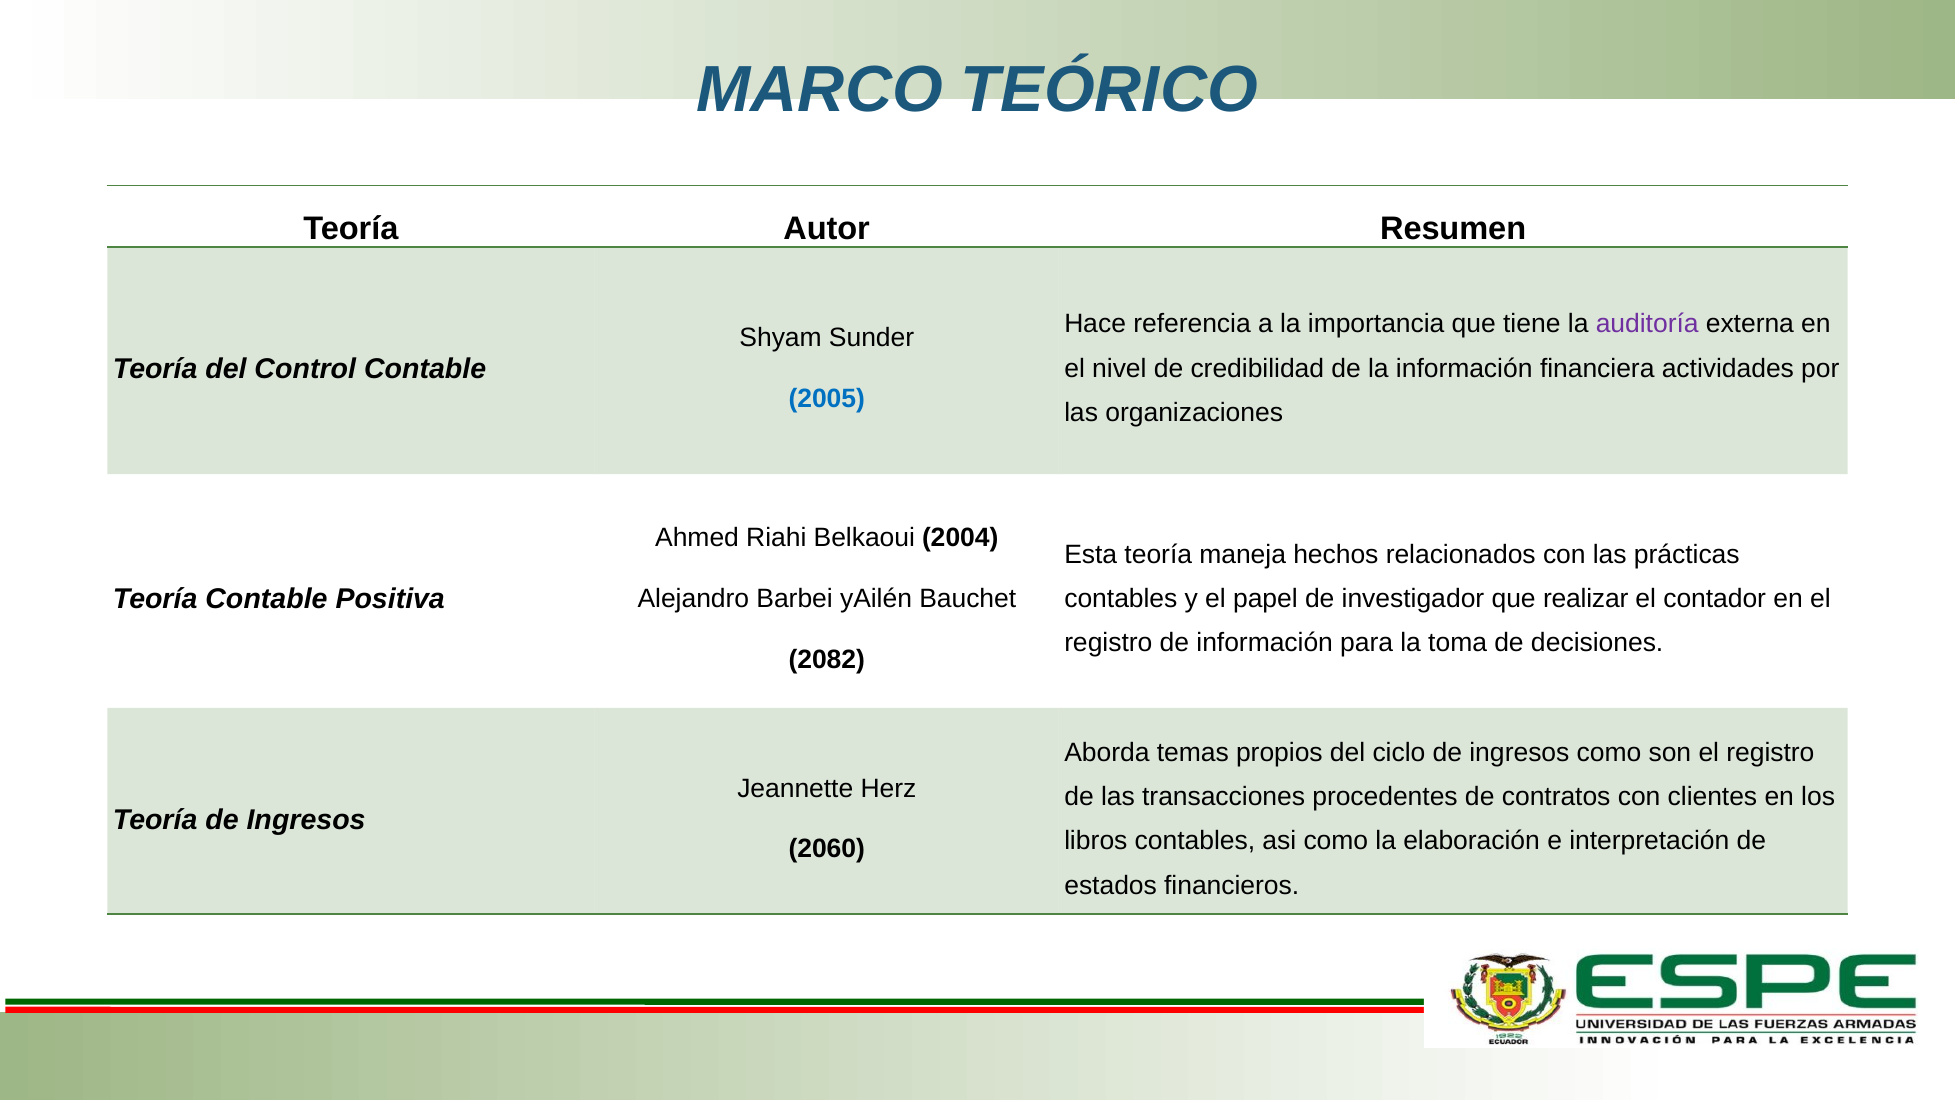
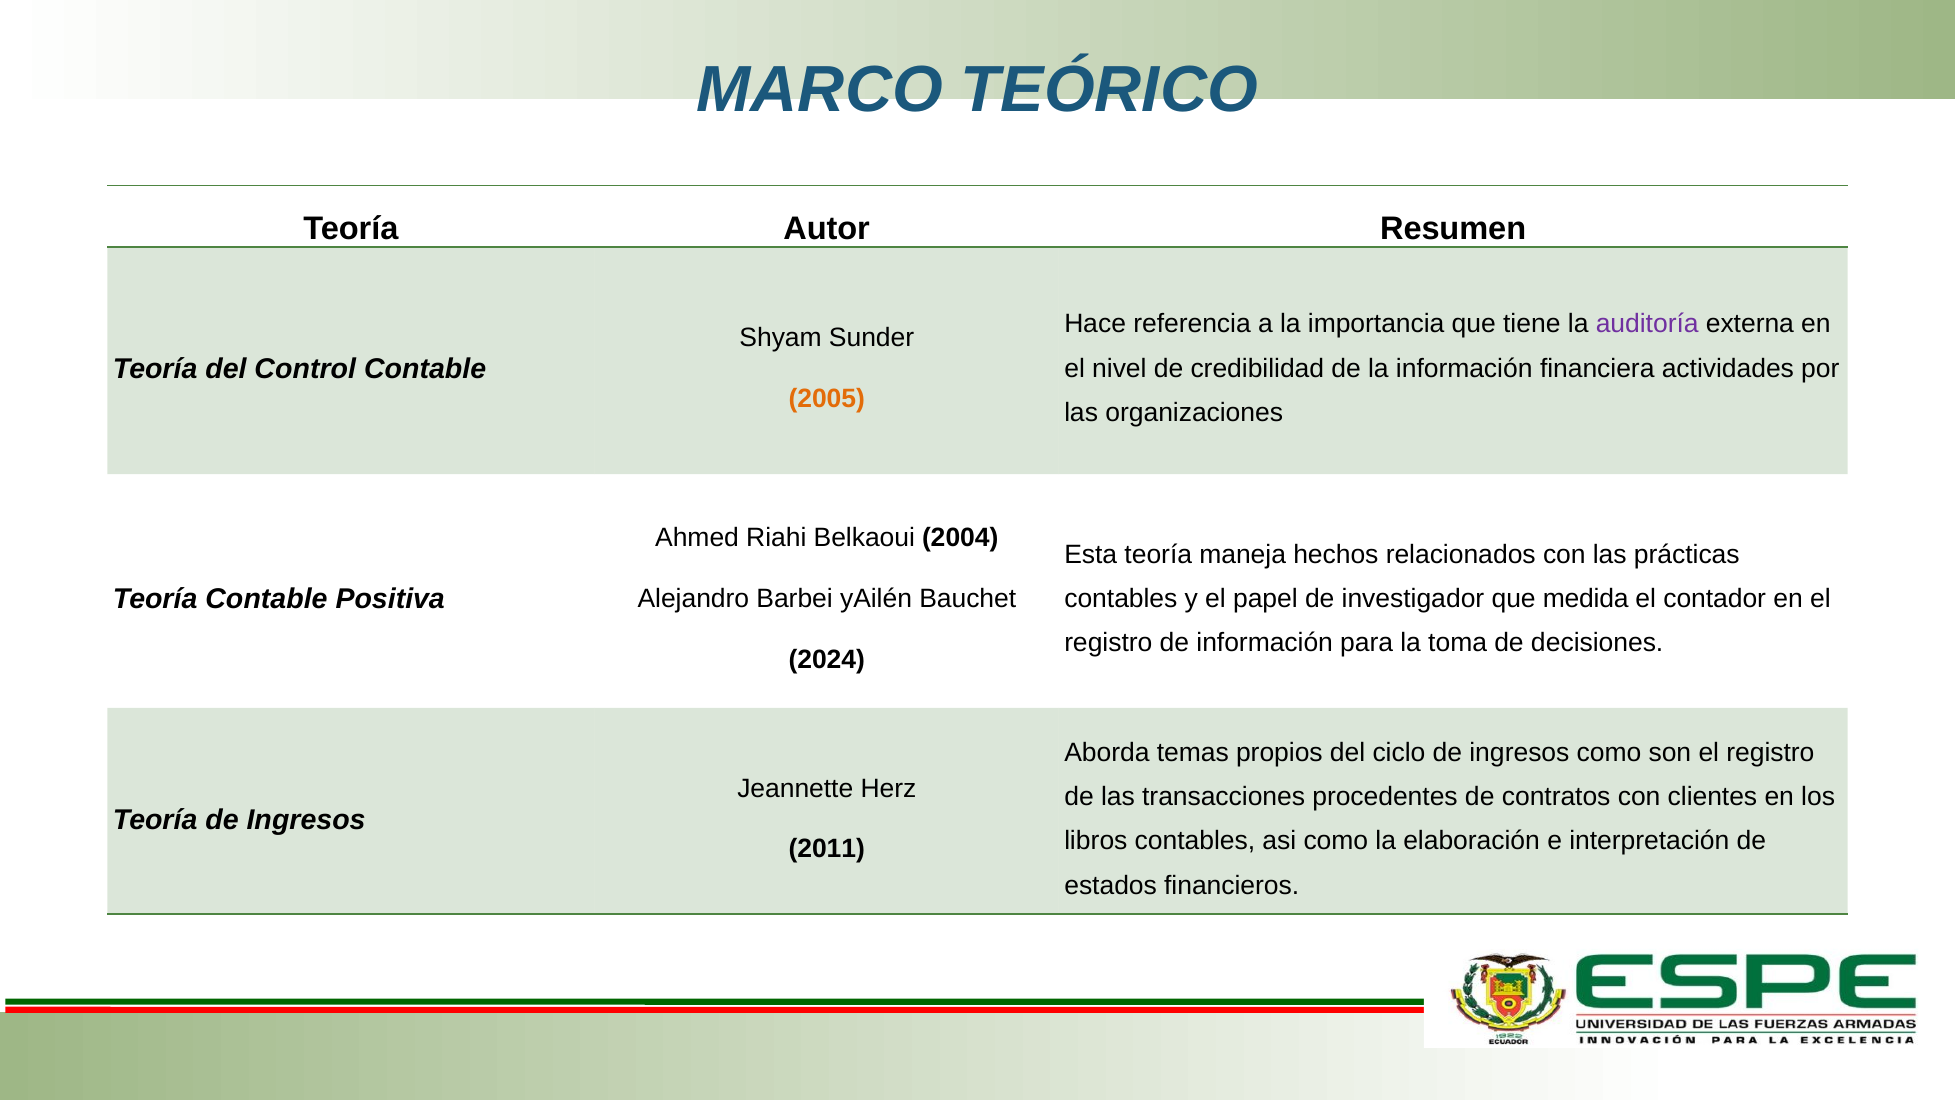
2005 colour: blue -> orange (827, 398)
realizar: realizar -> medida (1586, 599)
2082: 2082 -> 2024 (827, 659)
2060: 2060 -> 2011 (827, 849)
